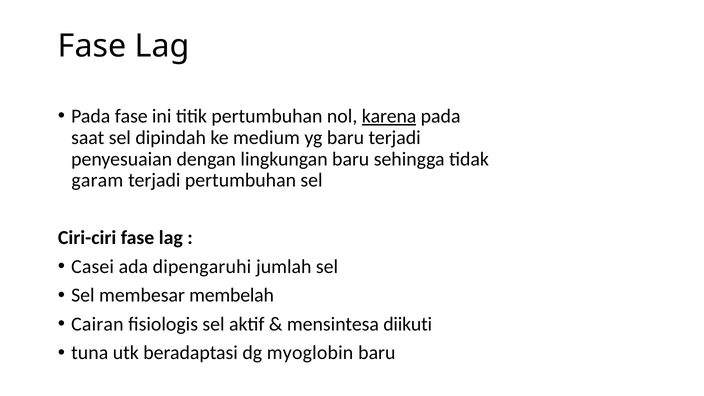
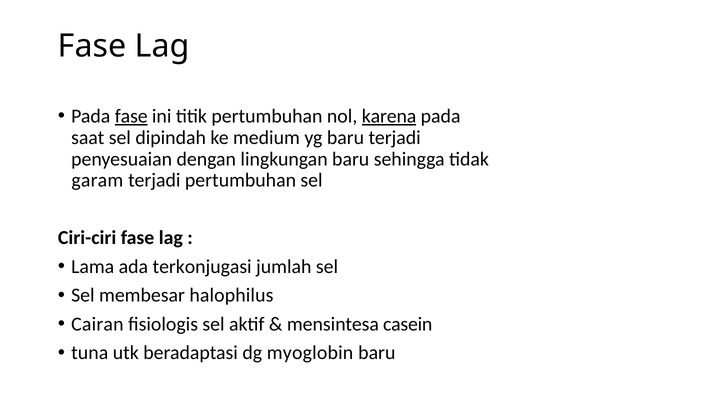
fase underline: none -> present (131, 116)
Casei: Casei -> Lama (93, 267)
dipengaruhi: dipengaruhi -> terkonjugasi (202, 267)
membelah: membelah -> halophilus (231, 295)
diikuti: diikuti -> casein (408, 324)
